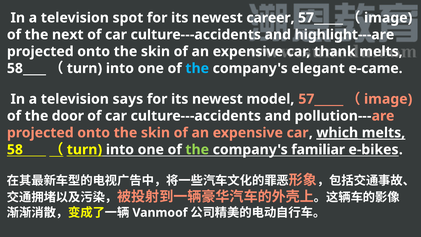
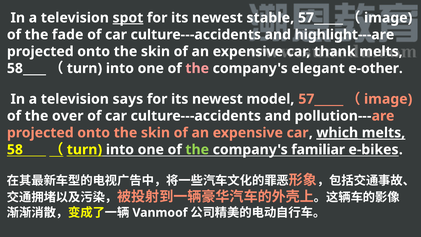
spot underline: none -> present (128, 18)
career: career -> stable (270, 18)
next: next -> fade (68, 35)
the colour: light blue -> pink (197, 68)
e-came: e-came -> e-other (376, 68)
door: door -> over (68, 116)
